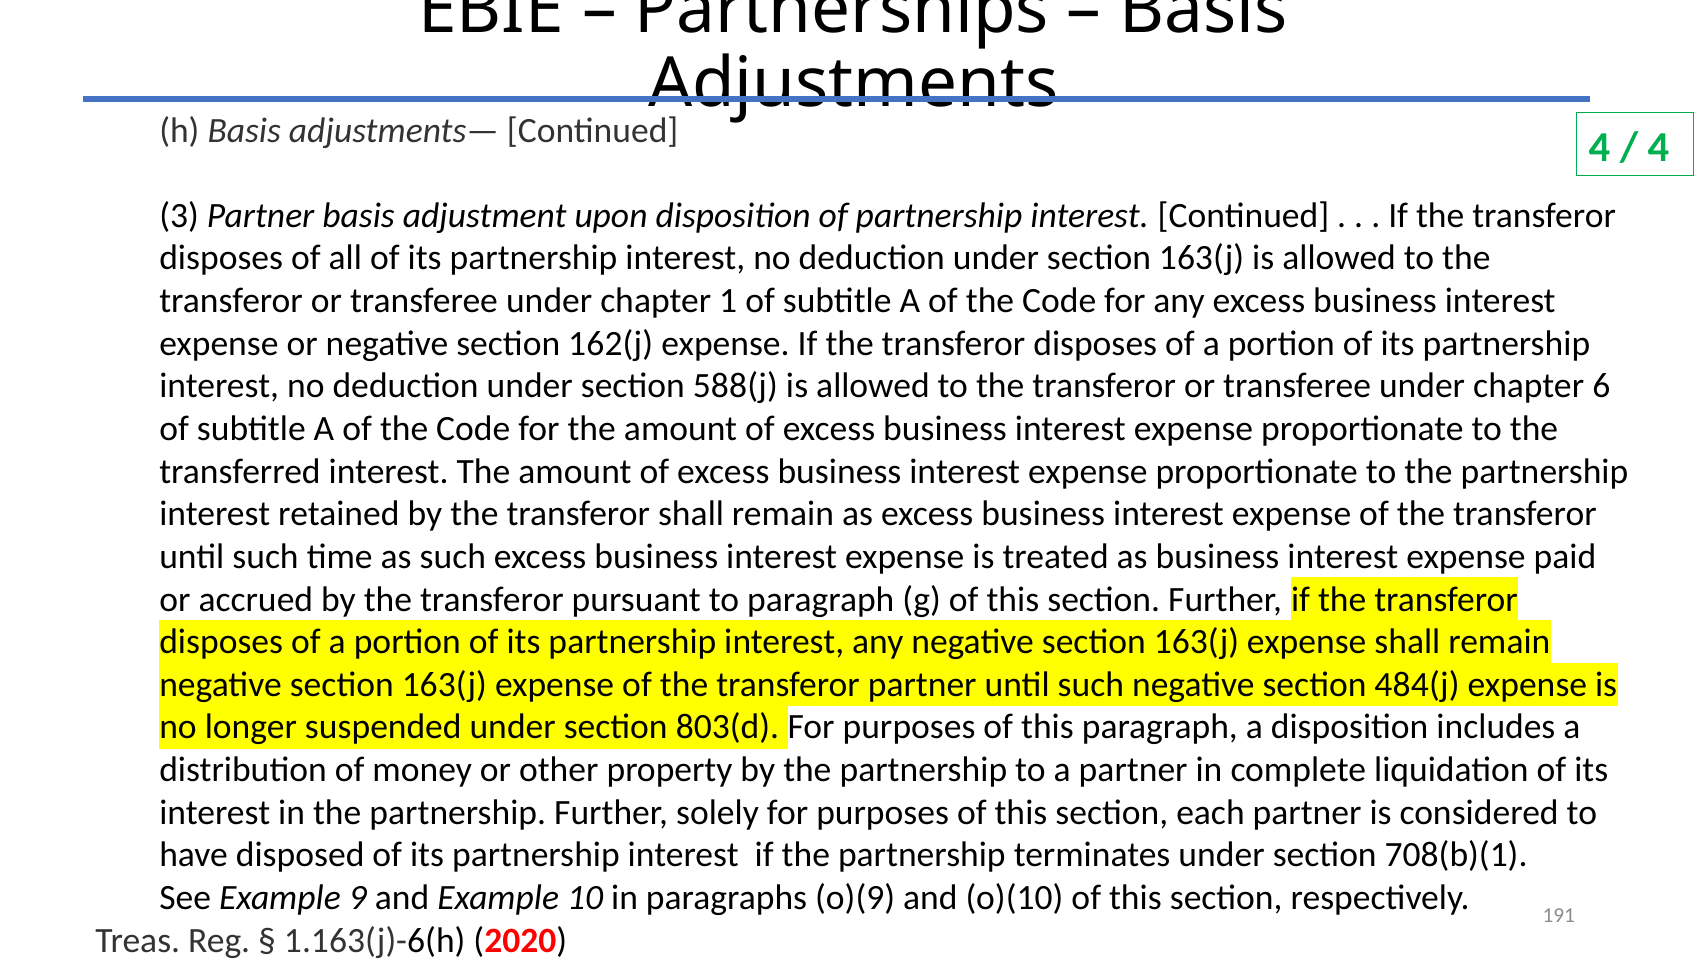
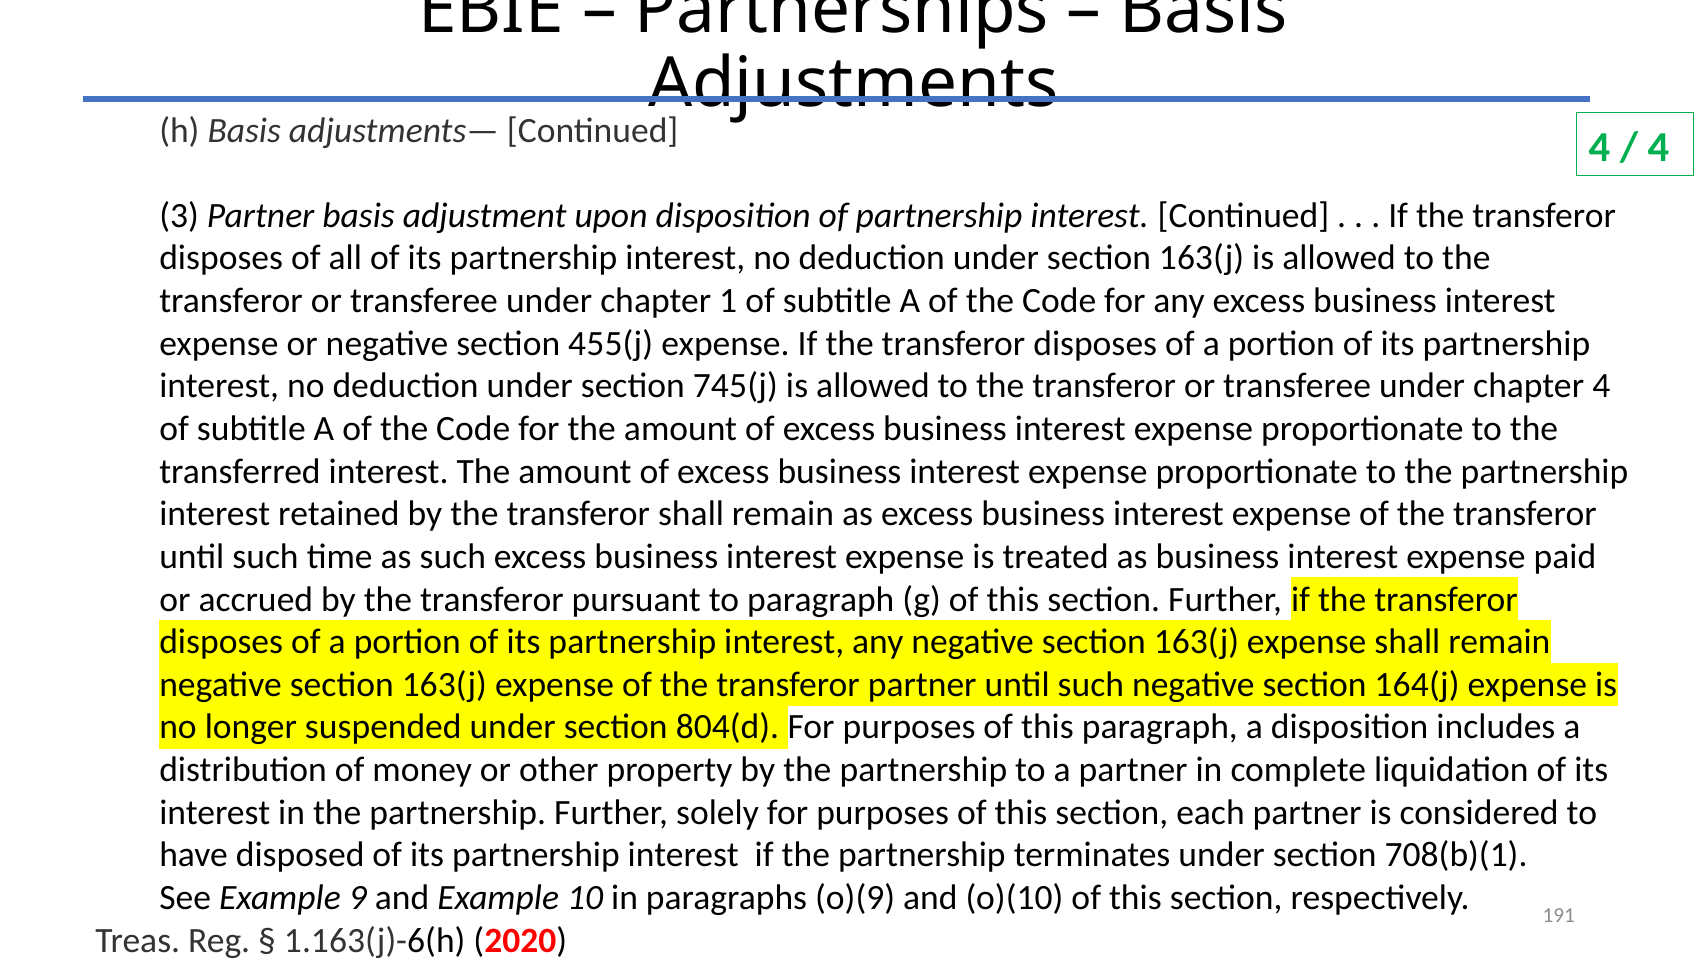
162(j: 162(j -> 455(j (611, 343)
588(j: 588(j -> 745(j (735, 386)
chapter 6: 6 -> 4 (1601, 386)
484(j: 484(j -> 164(j (1417, 685)
803(d: 803(d -> 804(d (727, 727)
